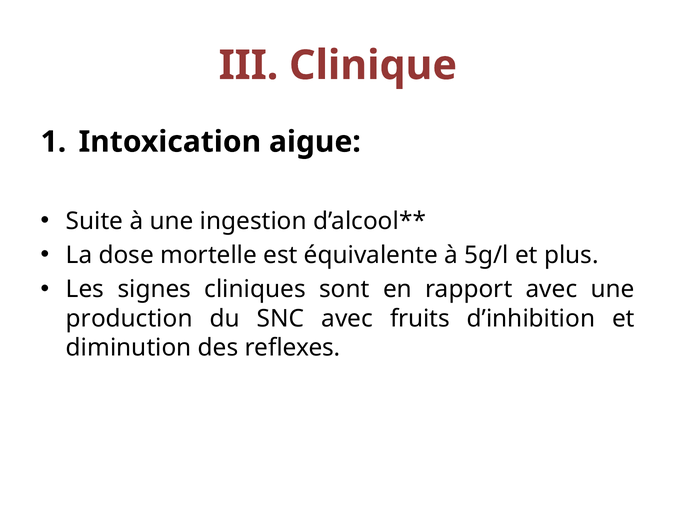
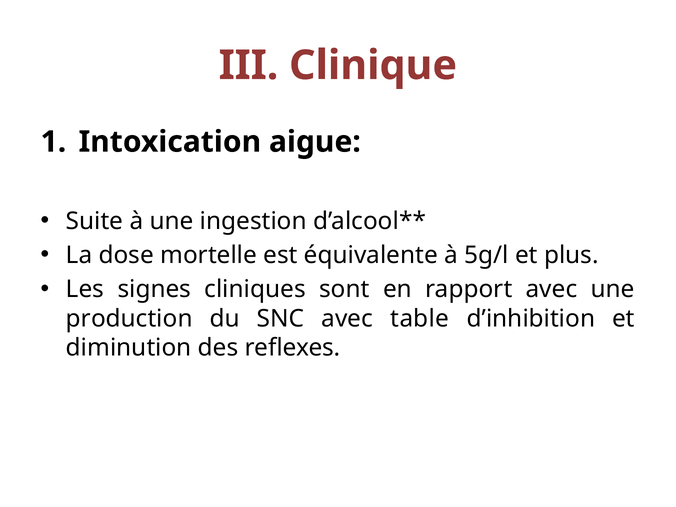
fruits: fruits -> table (420, 319)
